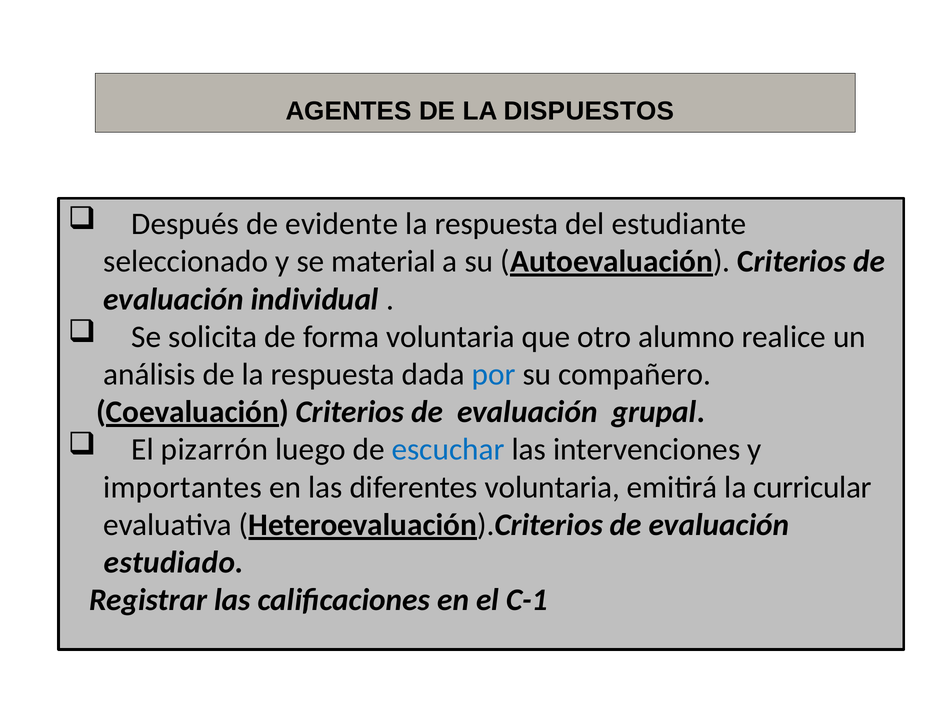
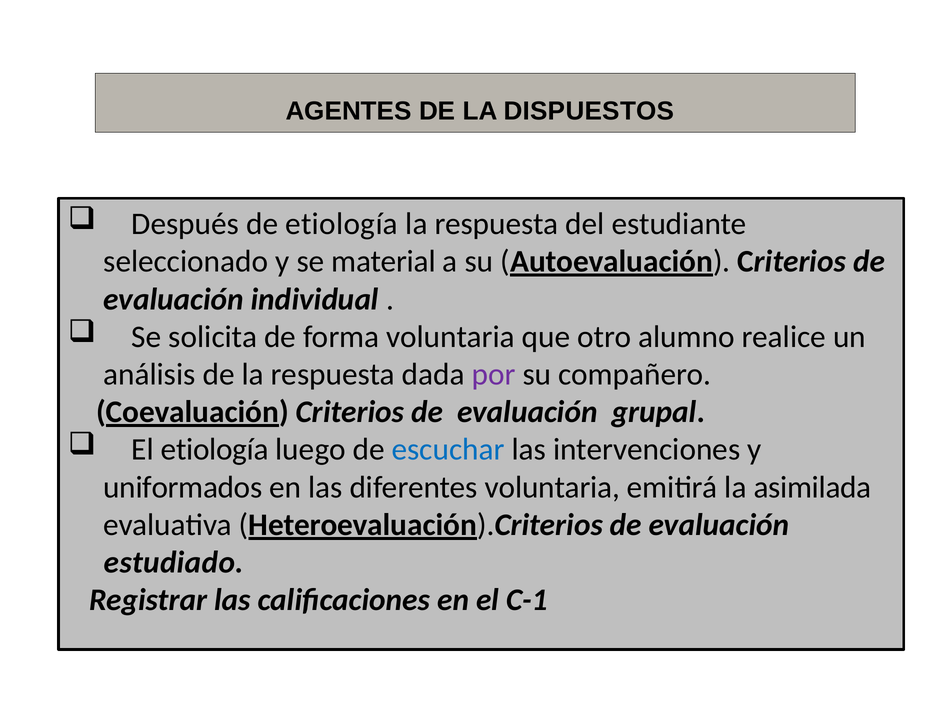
de evidente: evidente -> etiología (342, 224)
por colour: blue -> purple (494, 374)
El pizarrón: pizarrón -> etiología (215, 449)
importantes: importantes -> uniformados (183, 487)
curricular: curricular -> asimilada (812, 487)
